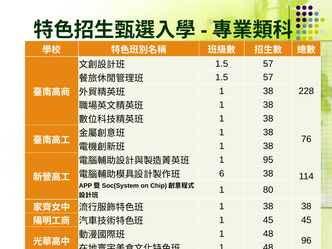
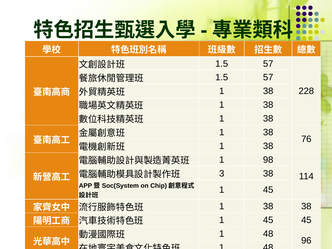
95: 95 -> 98 (268, 160)
6: 6 -> 3 (222, 174)
80: 80 -> 45 (268, 190)
